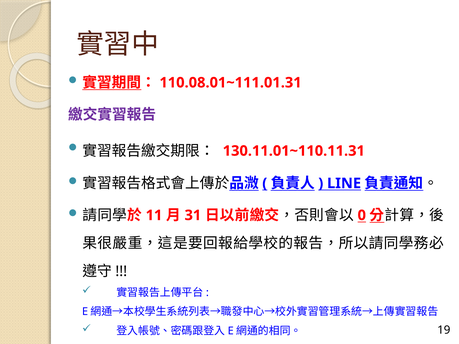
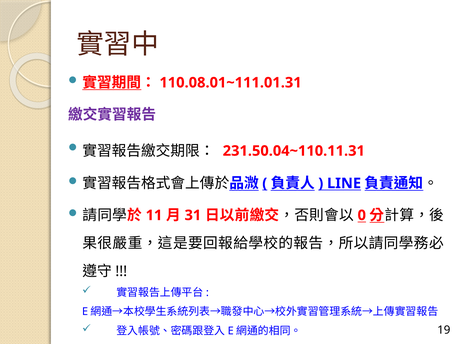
130.11.01~110.11.31: 130.11.01~110.11.31 -> 231.50.04~110.11.31 (294, 151)
